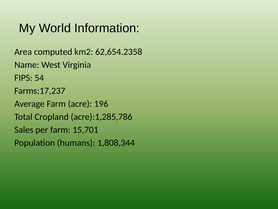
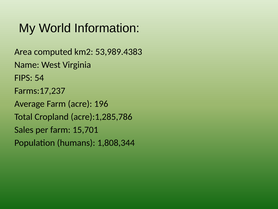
62,654.2358: 62,654.2358 -> 53,989.4383 (119, 52)
